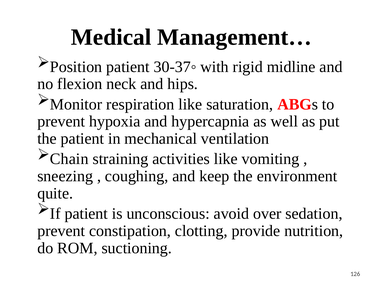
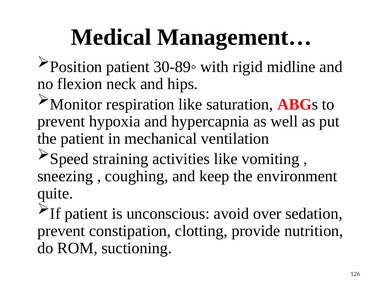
30-37◦: 30-37◦ -> 30-89◦ (175, 67)
Chain: Chain -> Speed (69, 159)
